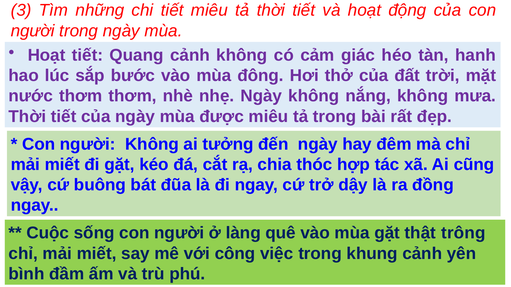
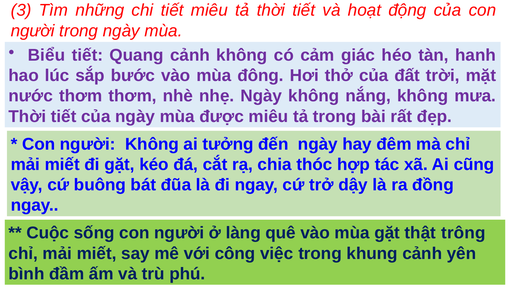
Hoạt: Hoạt -> Biểu (46, 55)
